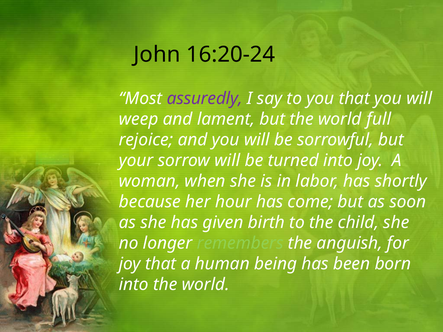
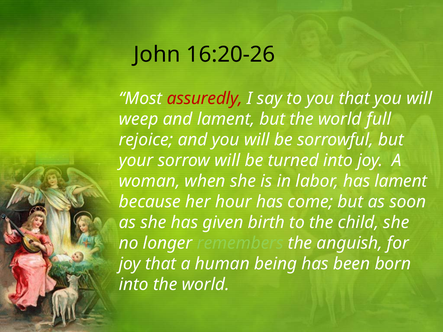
16:20-24: 16:20-24 -> 16:20-26 (231, 55)
assuredly colour: purple -> red (205, 99)
has shortly: shortly -> lament (401, 181)
